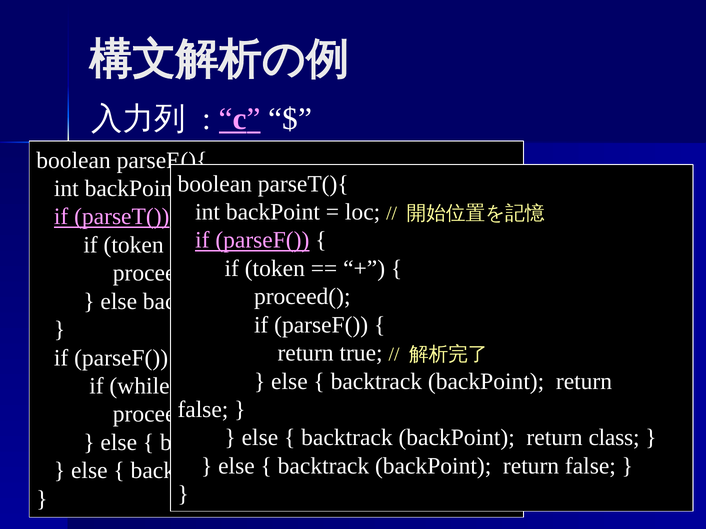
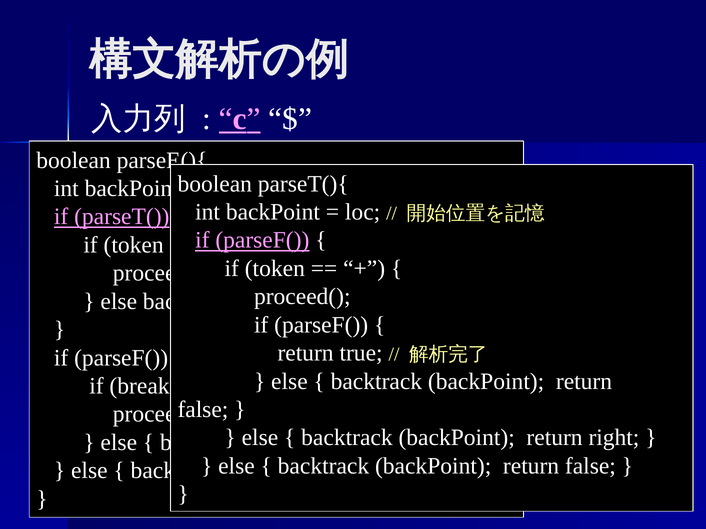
while: while -> break (140, 386)
class: class -> right (614, 438)
